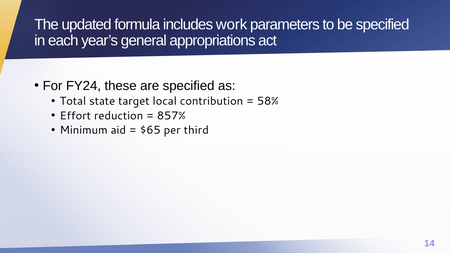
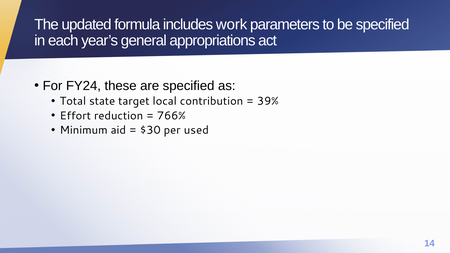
58%: 58% -> 39% (268, 101)
857%: 857% -> 766% (171, 116)
$65: $65 -> $30 (150, 130)
third: third -> used (196, 130)
